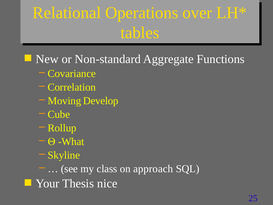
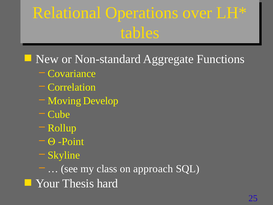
What: What -> Point (71, 141)
nice: nice -> hard (107, 183)
